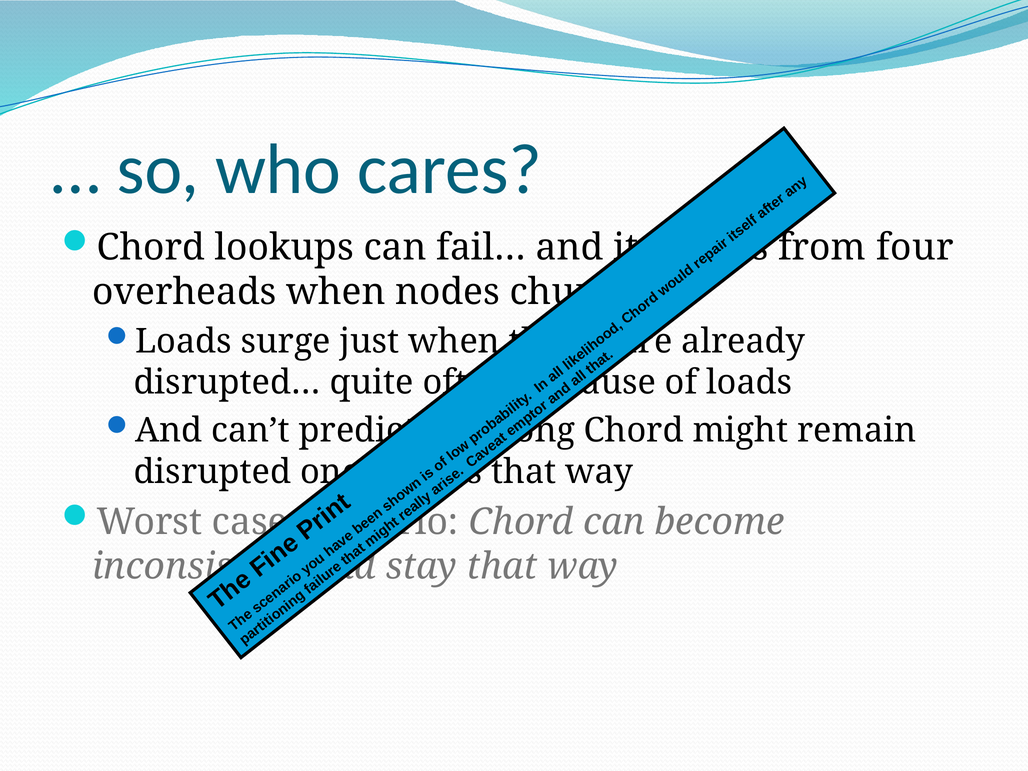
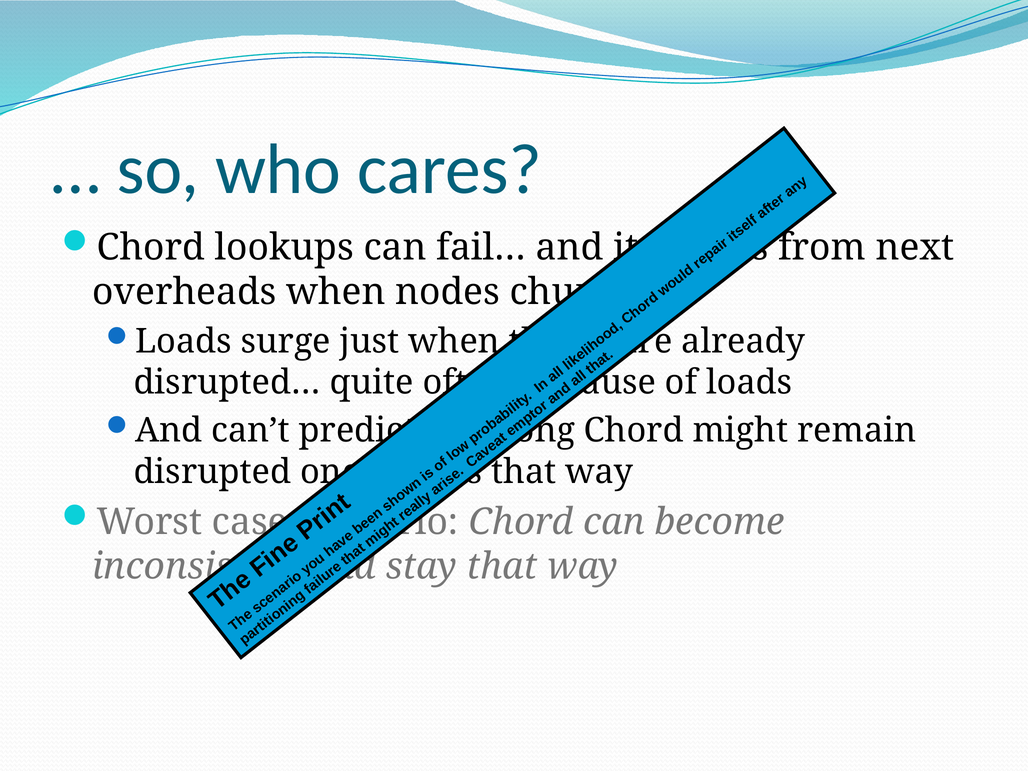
four: four -> next (915, 248)
